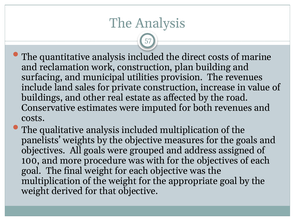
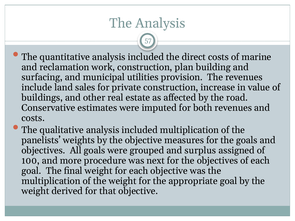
address: address -> surplus (200, 151)
with: with -> next (156, 161)
